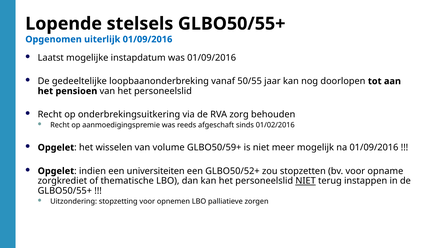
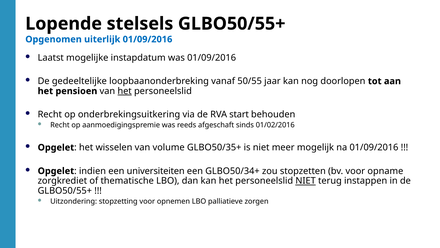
het underline: none -> present (125, 91)
zorg: zorg -> start (239, 114)
GLBO50/59+: GLBO50/59+ -> GLBO50/35+ (214, 147)
GLBO50/52+: GLBO50/52+ -> GLBO50/34+ (232, 171)
